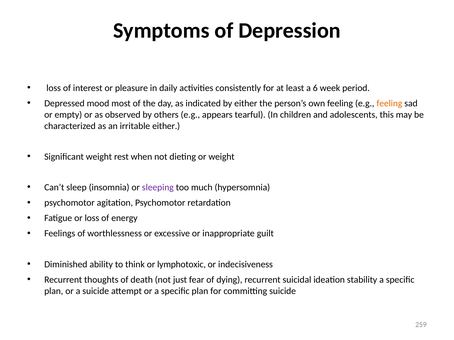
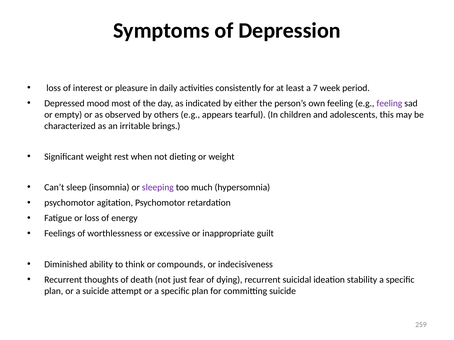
6: 6 -> 7 (315, 88)
feeling colour: orange -> purple (389, 103)
irritable either: either -> brings (166, 126)
lymphotoxic: lymphotoxic -> compounds (181, 265)
